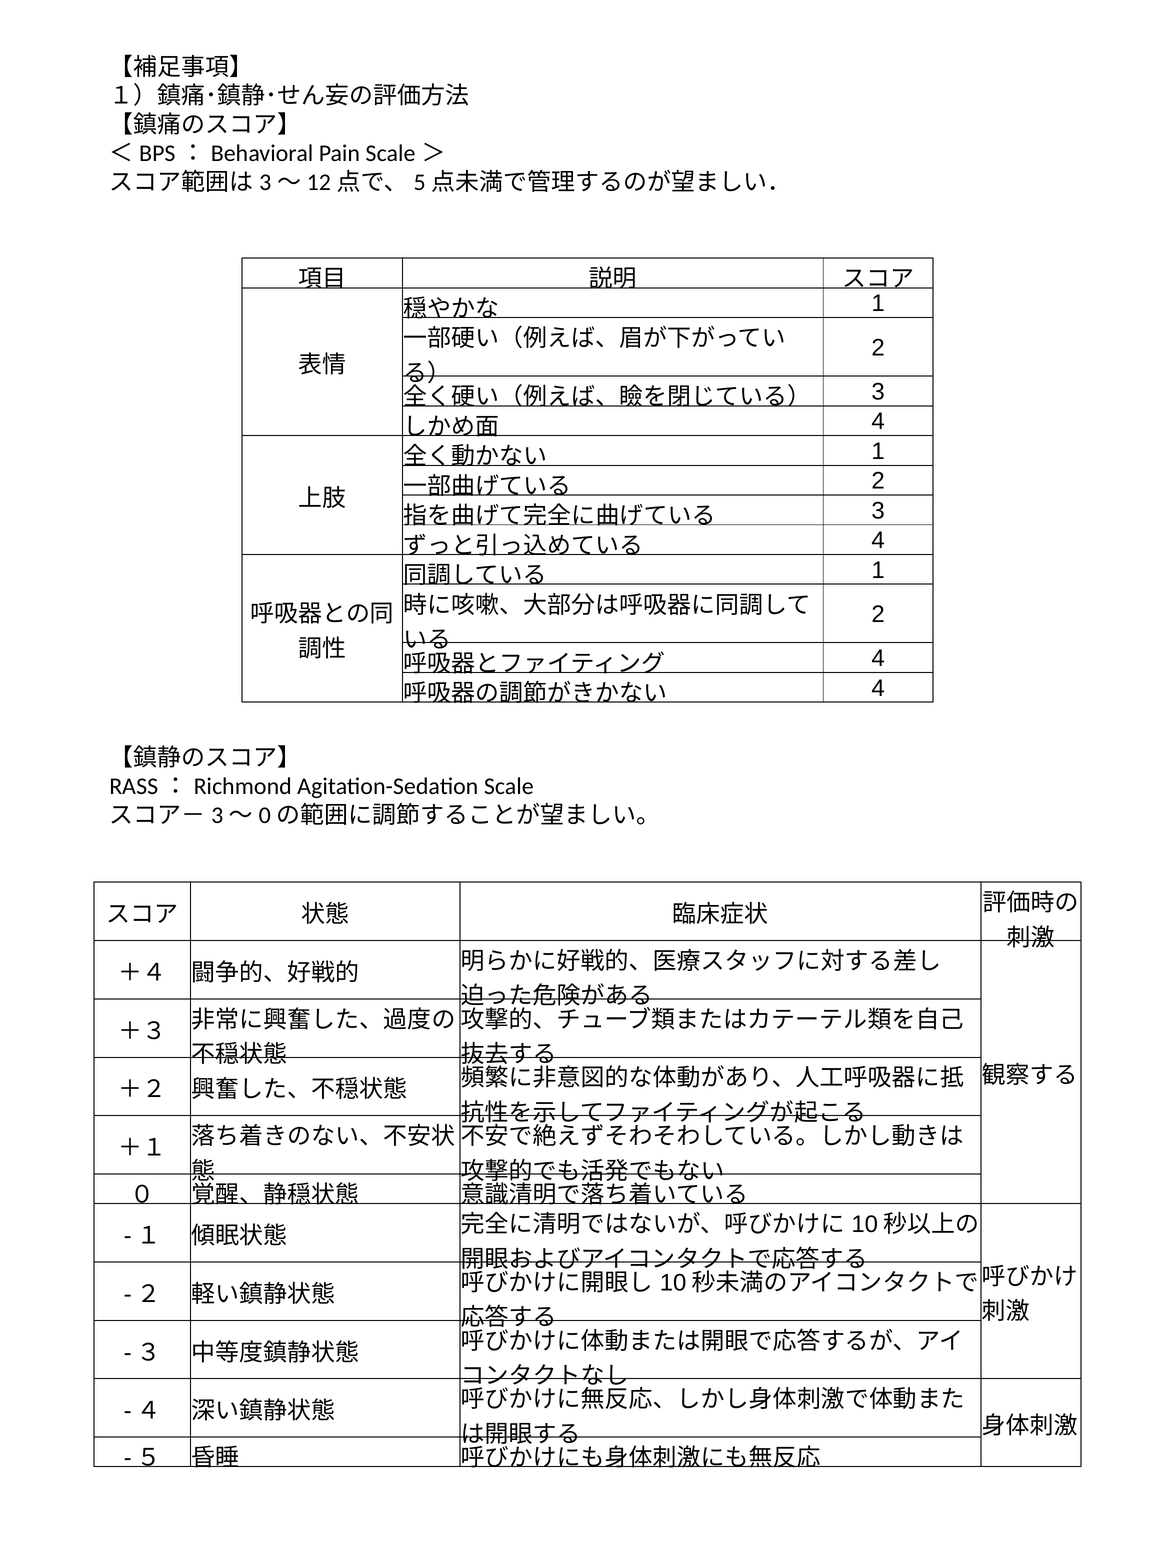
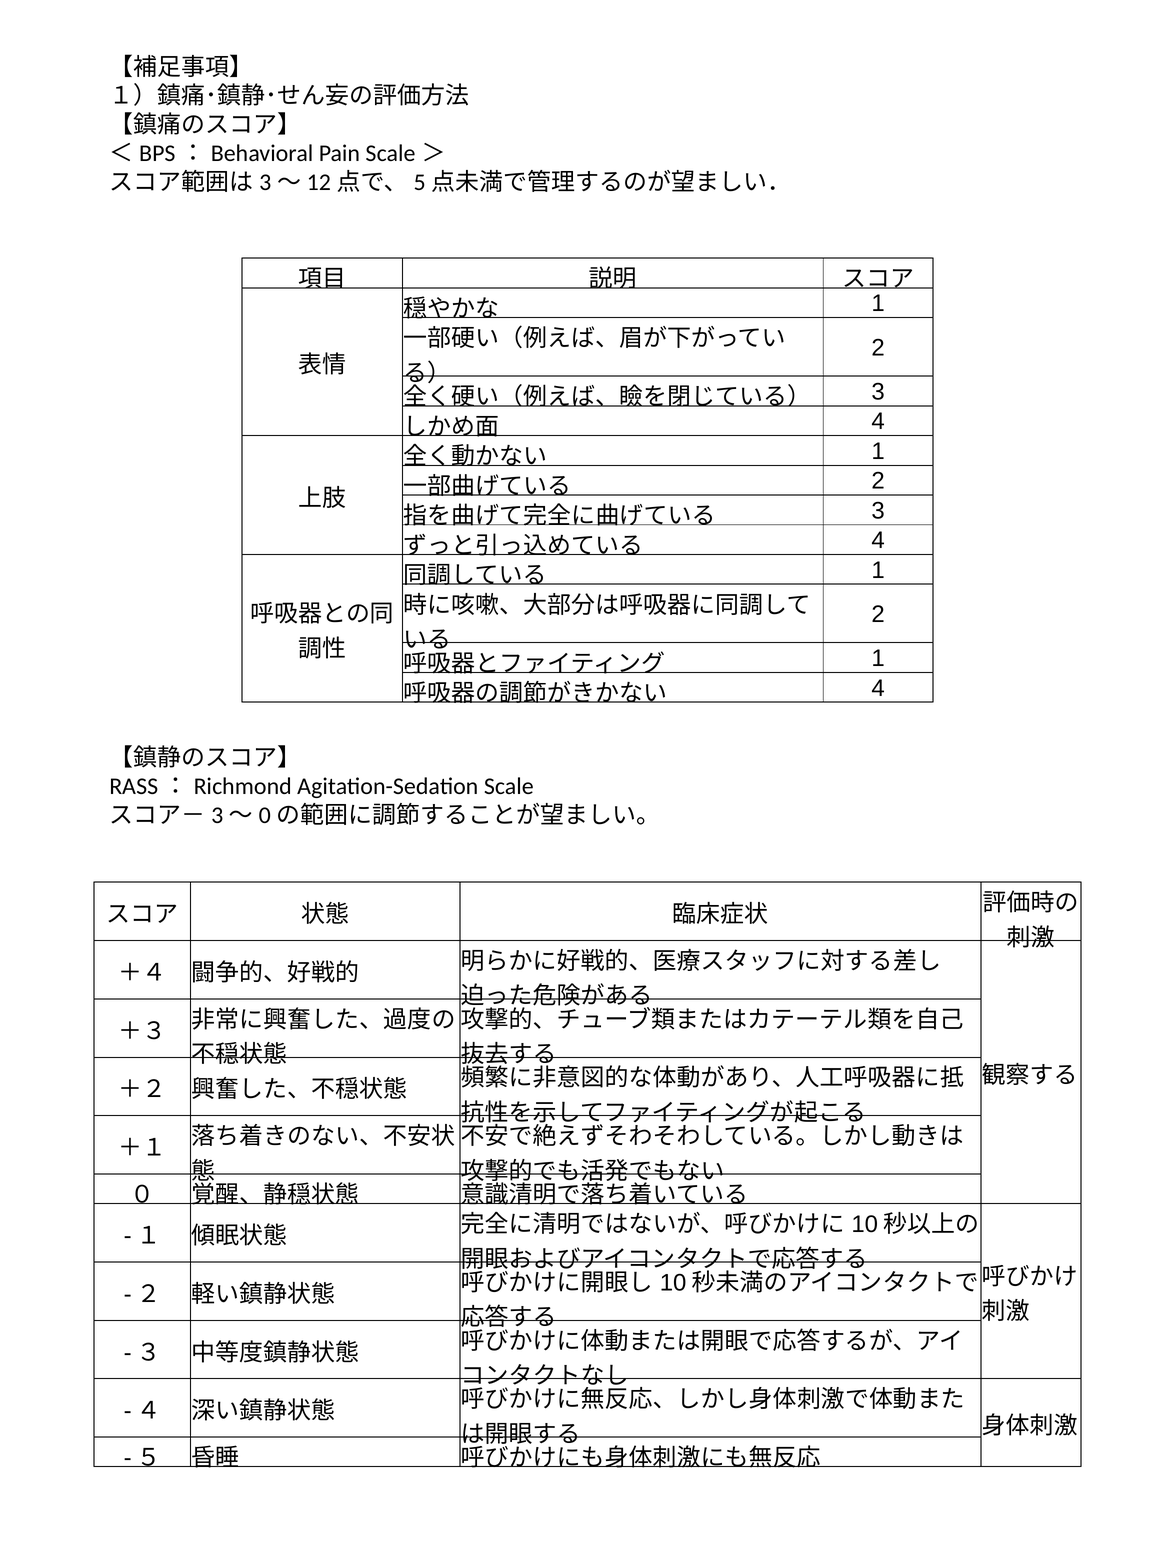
4: 4 -> 1 (878, 658)
